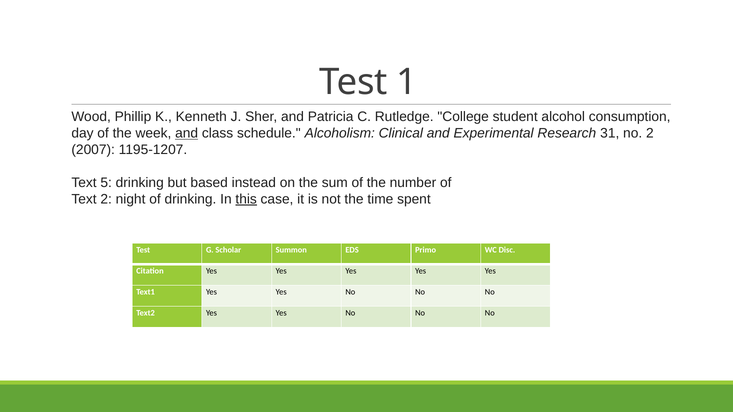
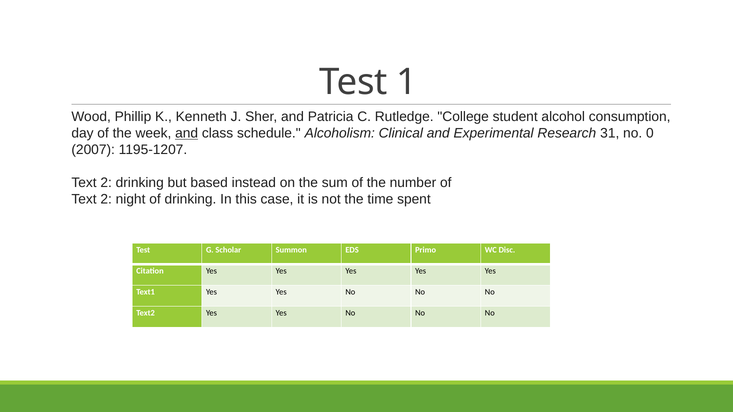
no 2: 2 -> 0 (650, 133)
5: 5 -> 2 (106, 183)
this underline: present -> none (246, 199)
